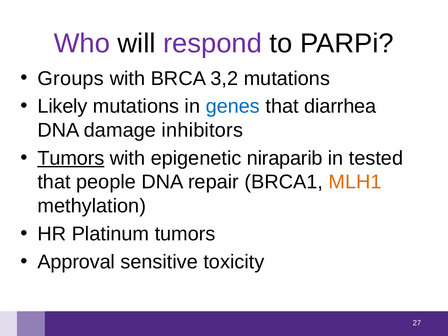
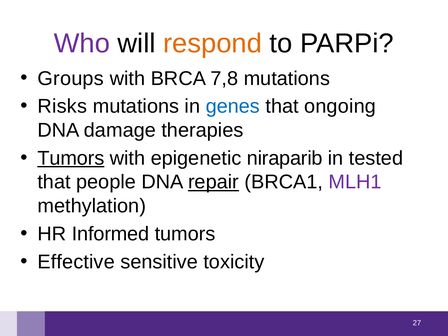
respond colour: purple -> orange (213, 43)
3,2: 3,2 -> 7,8 (224, 78)
Likely: Likely -> Risks (62, 106)
diarrhea: diarrhea -> ongoing (340, 106)
inhibitors: inhibitors -> therapies (202, 130)
repair underline: none -> present (213, 182)
MLH1 colour: orange -> purple (355, 182)
Platinum: Platinum -> Informed (111, 234)
Approval: Approval -> Effective (76, 262)
